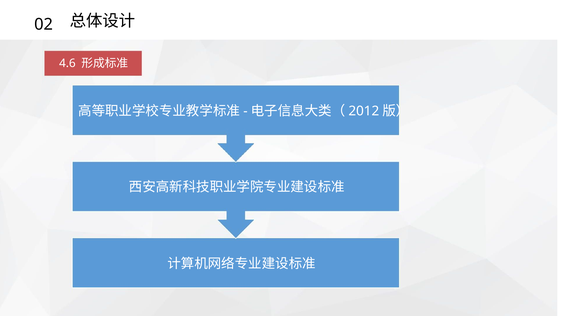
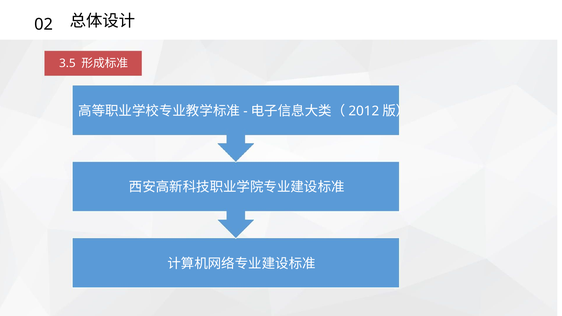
4.6: 4.6 -> 3.5 (67, 63)
